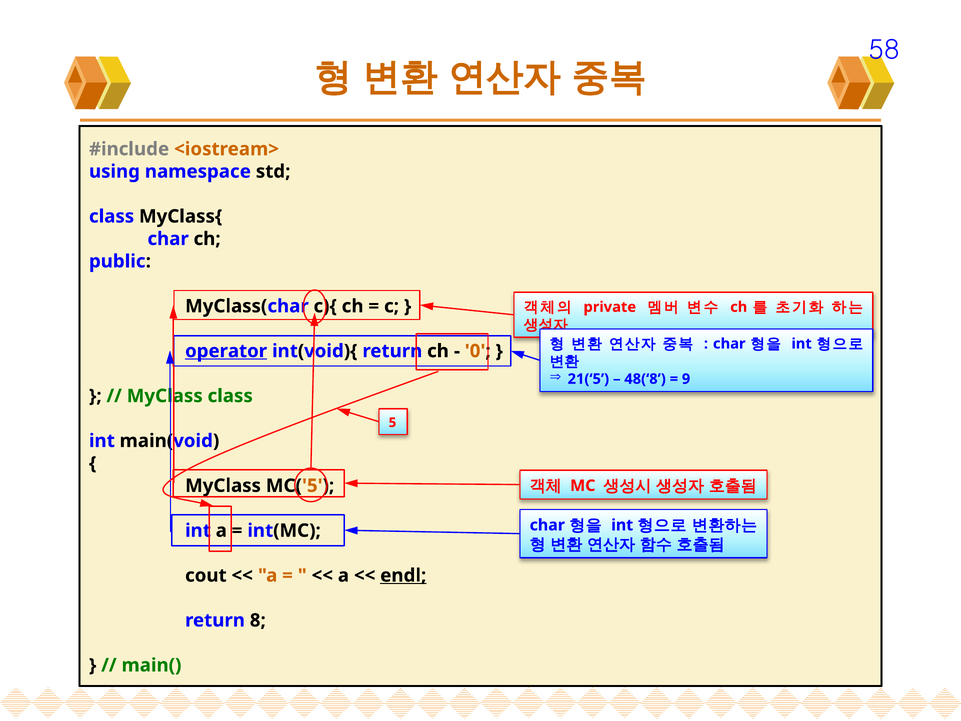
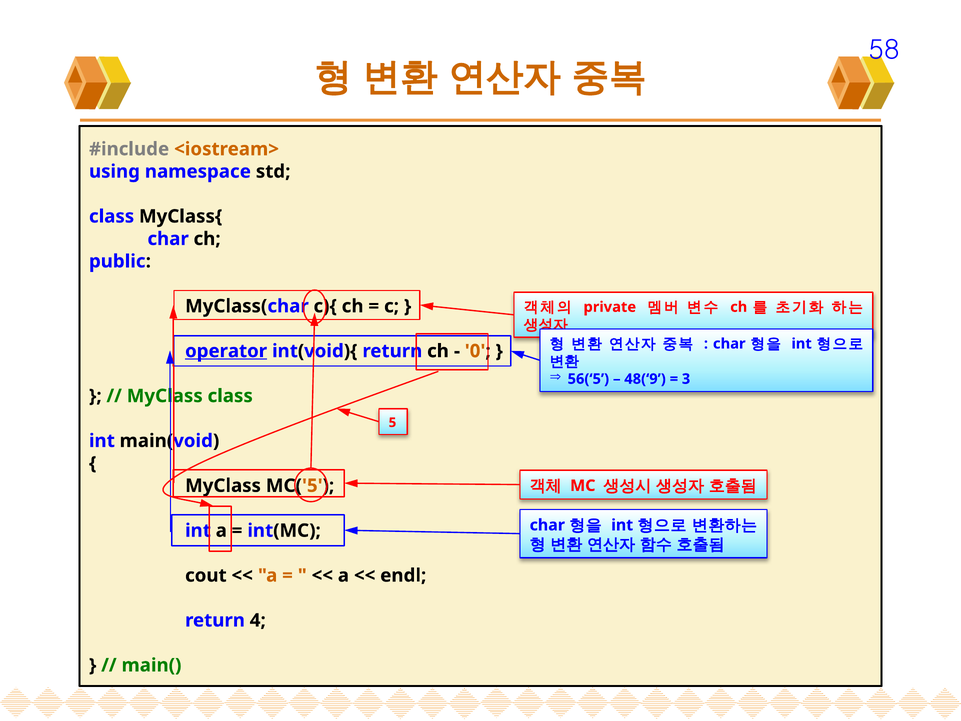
21(‘5: 21(‘5 -> 56(‘5 (588, 379)
48(‘8: 48(‘8 -> 48(‘9 (645, 379)
9: 9 -> 3 (686, 379)
endl underline: present -> none (403, 575)
8: 8 -> 4 (258, 620)
